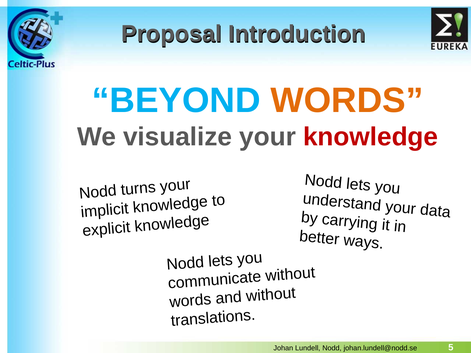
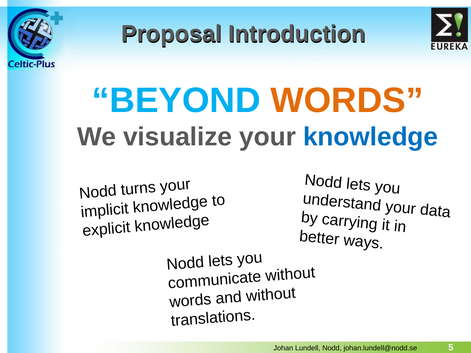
knowledge colour: red -> blue (371, 137)
